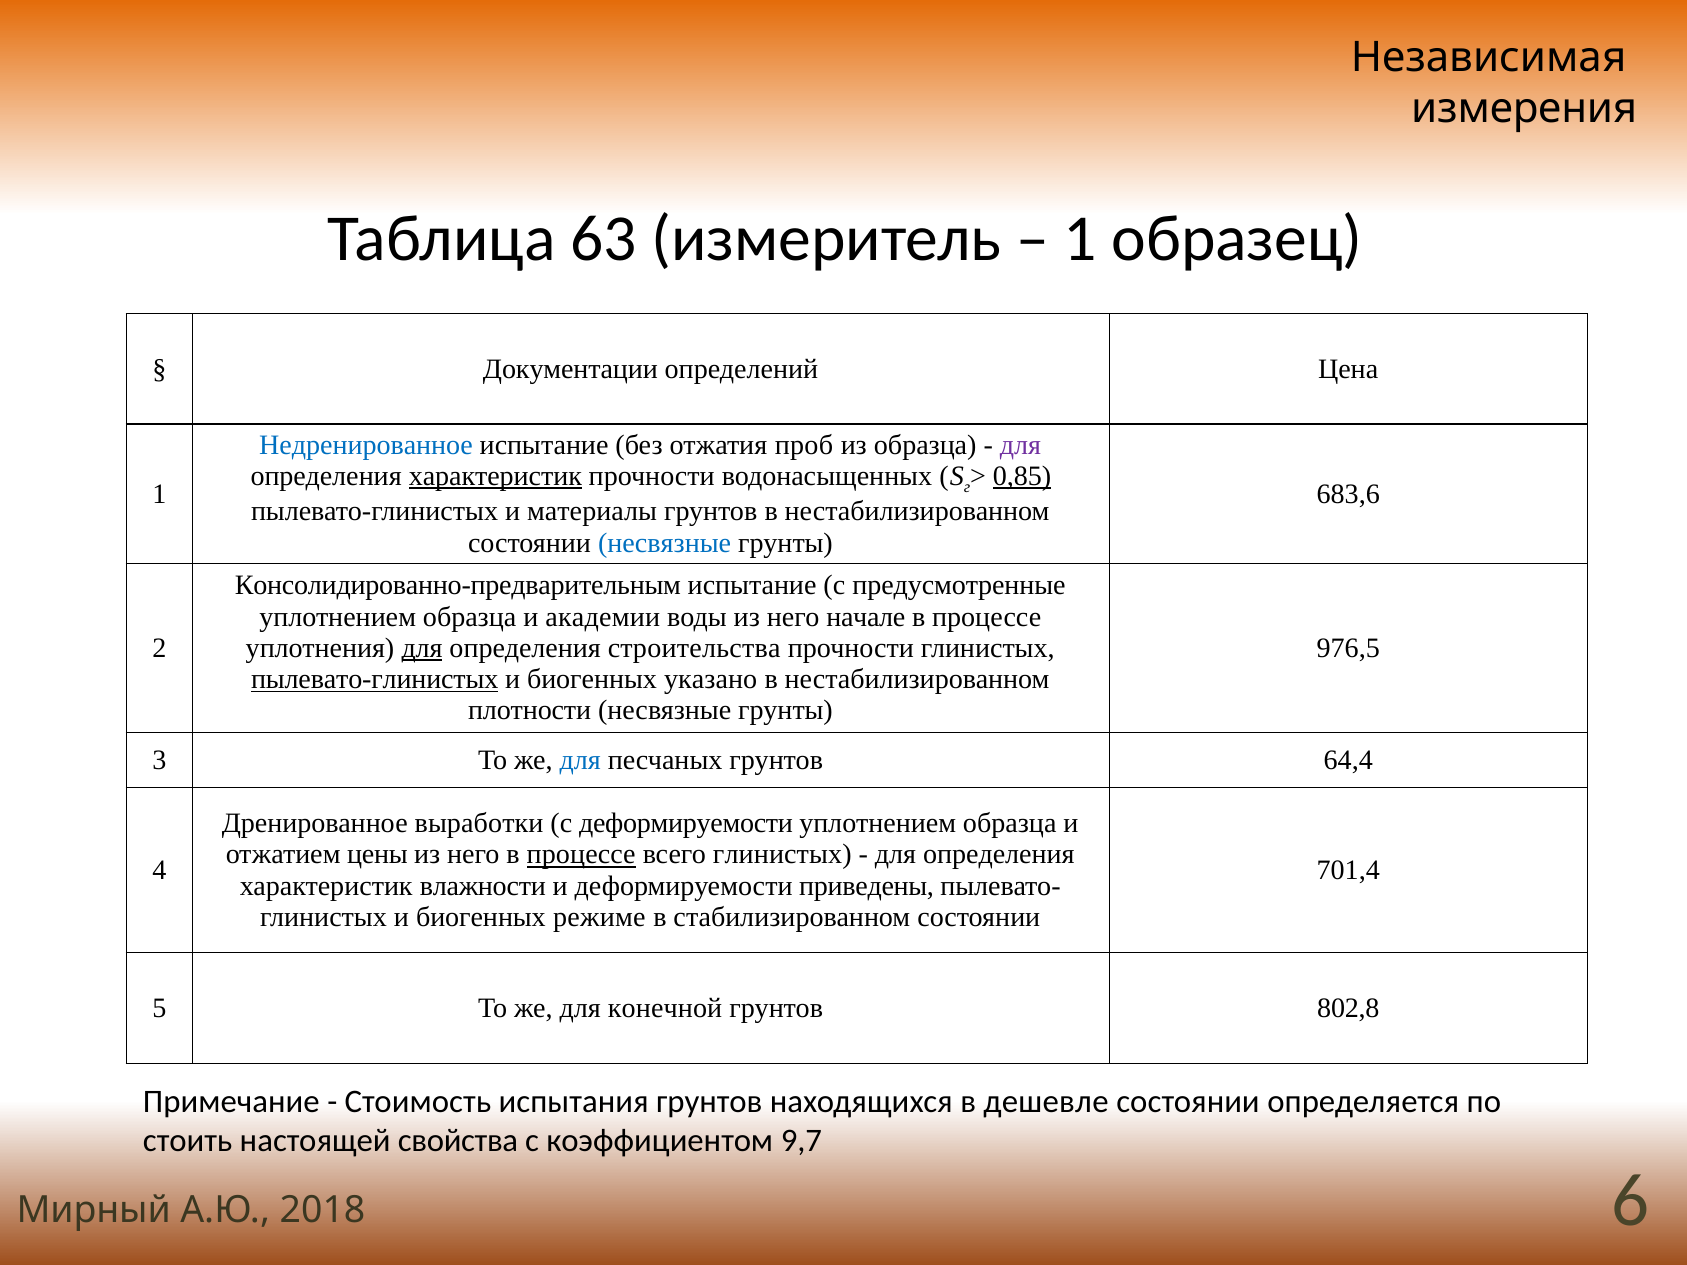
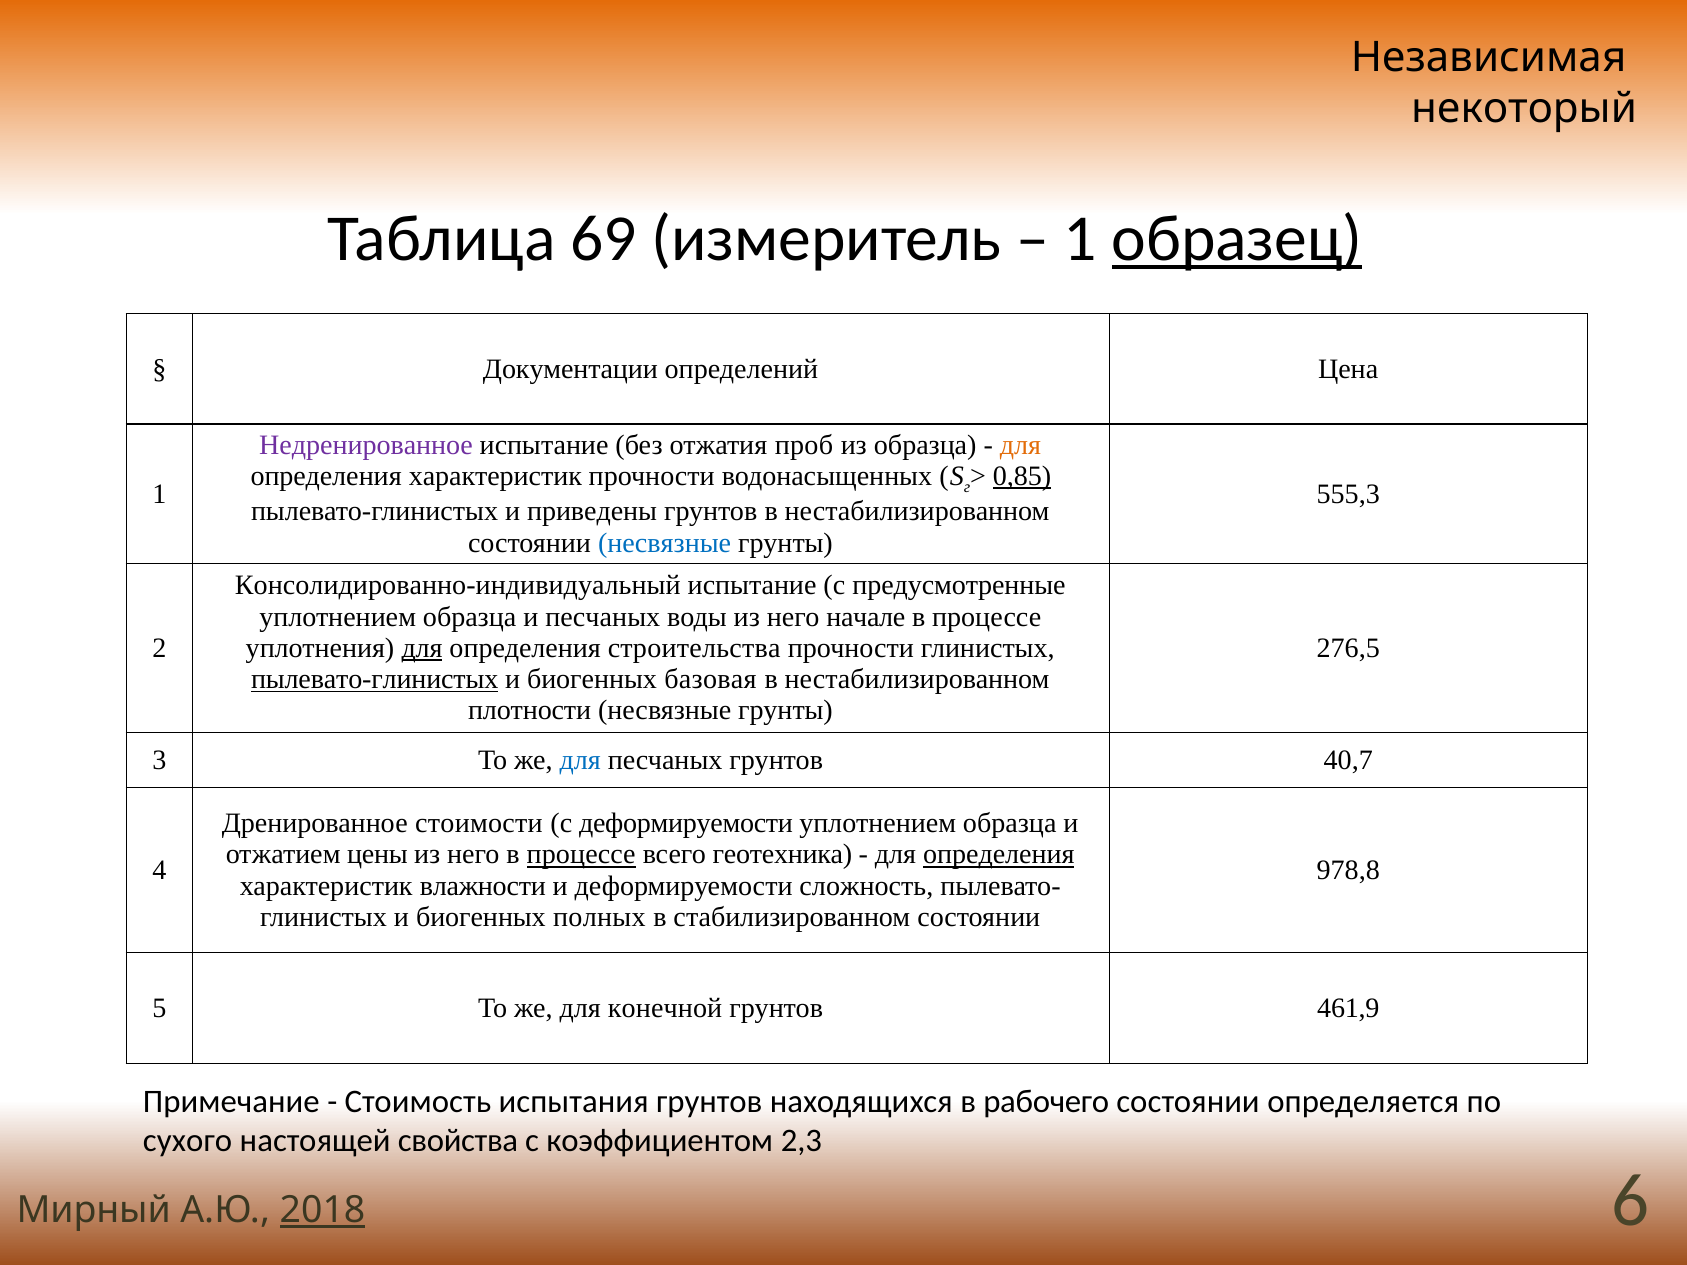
измерения: измерения -> некоторый (1524, 109)
63: 63 -> 69 (604, 239)
образец underline: none -> present (1237, 239)
Недренированное colour: blue -> purple (366, 445)
для colour: purple -> orange (1021, 445)
характеристик underline: present -> none (495, 476)
683,6: 683,6 -> 555,3 (1348, 494)
материалы: материалы -> приведены (592, 512)
Консолидированно-предварительным: Консолидированно-предварительным -> Консолидированно-индивидуальный (458, 586)
и академии: академии -> песчаных (603, 617)
976,5: 976,5 -> 276,5 (1348, 648)
указано: указано -> базовая (711, 679)
64,4: 64,4 -> 40,7 (1348, 760)
выработки: выработки -> стоимости (479, 824)
всего глинистых: глинистых -> геотехника (782, 855)
определения underline: none -> present (999, 855)
701,4: 701,4 -> 978,8 (1348, 870)
приведены: приведены -> сложность (866, 886)
режиме: режиме -> полных (599, 917)
802,8: 802,8 -> 461,9 (1348, 1008)
дешевле: дешевле -> рабочего (1046, 1101)
стоить: стоить -> сухого (188, 1141)
9,7: 9,7 -> 2,3 (801, 1141)
2018 underline: none -> present (323, 1211)
